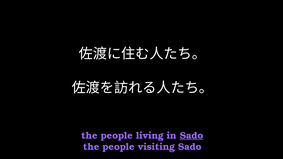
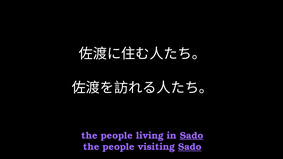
Sado underline: none -> present (190, 147)
